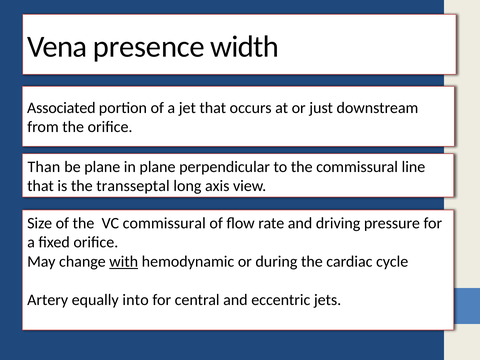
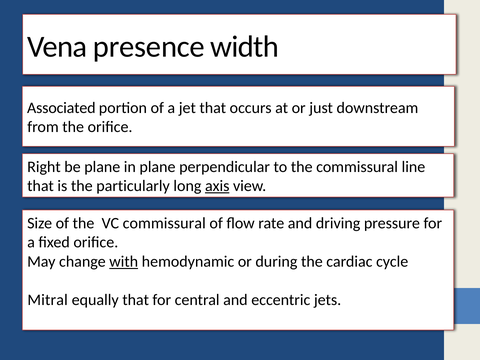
Than: Than -> Right (44, 167)
transseptal: transseptal -> particularly (133, 186)
axis underline: none -> present (217, 186)
Artery: Artery -> Mitral (48, 300)
equally into: into -> that (136, 300)
